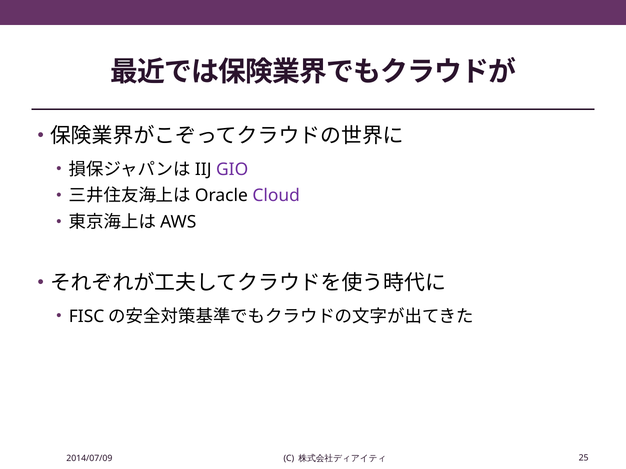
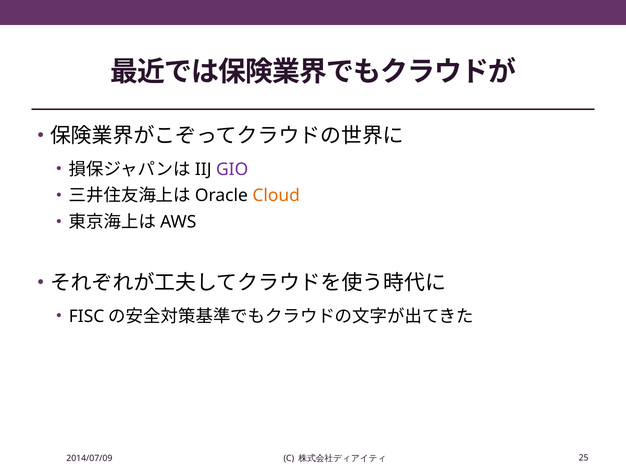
Cloud colour: purple -> orange (276, 196)
